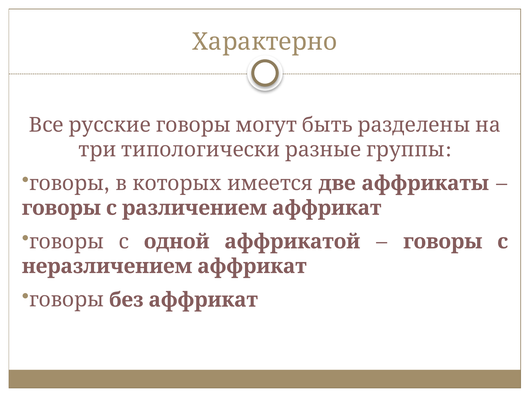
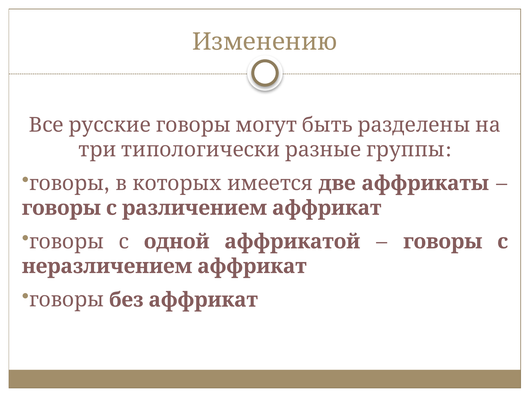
Характерно: Характерно -> Изменению (265, 42)
